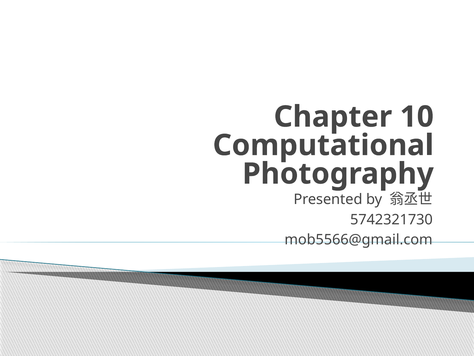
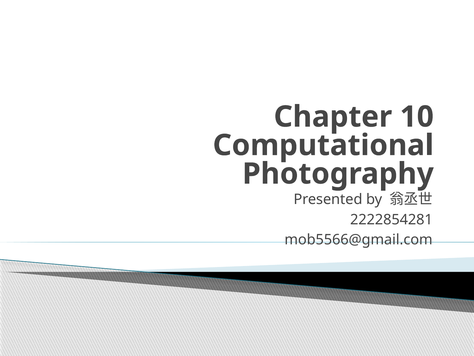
5742321730: 5742321730 -> 2222854281 (391, 219)
